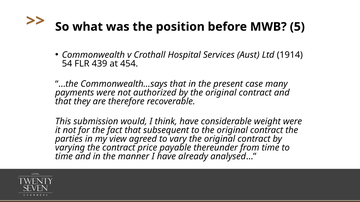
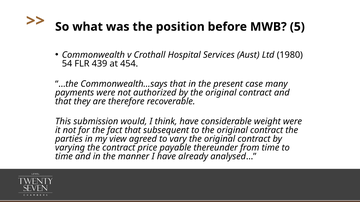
1914: 1914 -> 1980 (290, 55)
